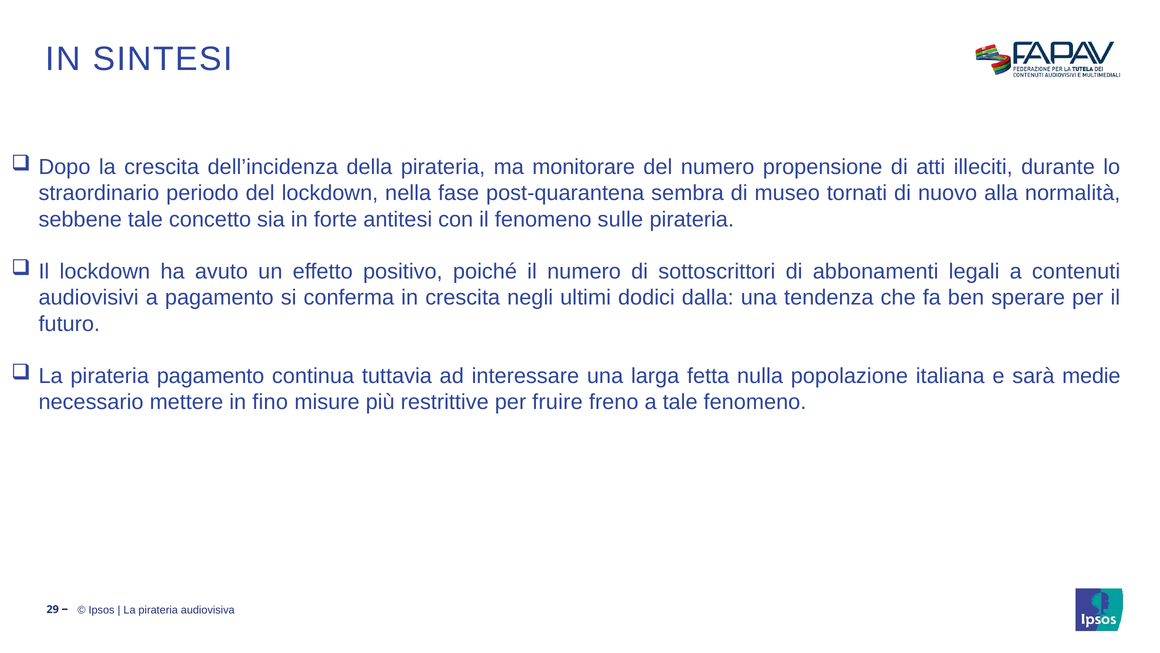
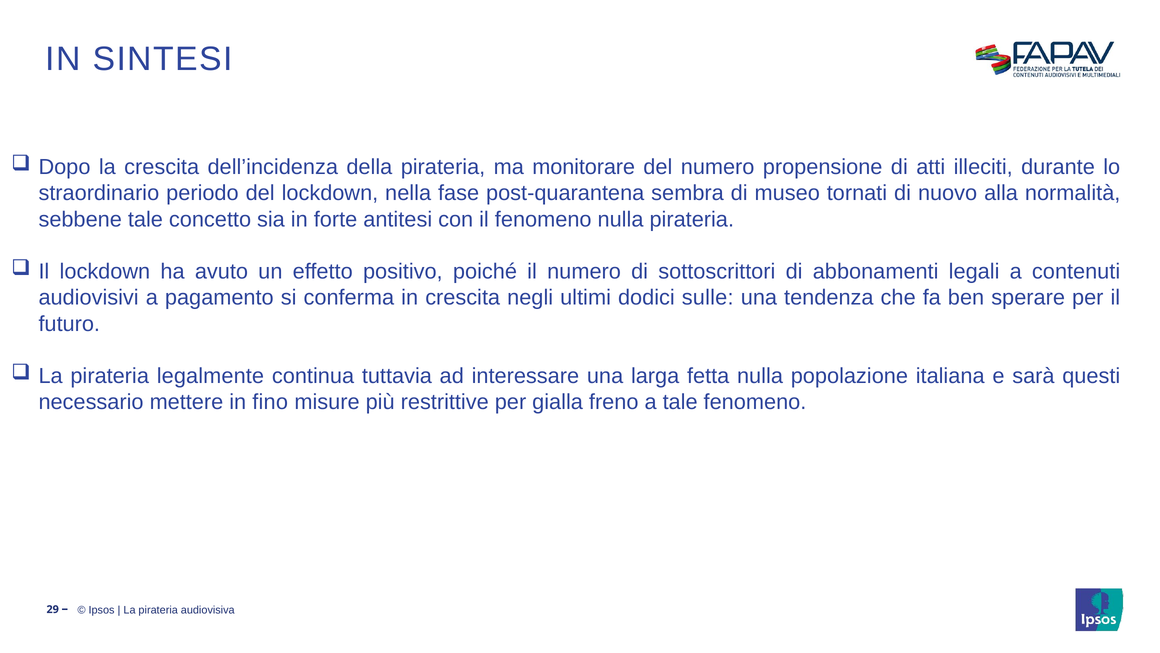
fenomeno sulle: sulle -> nulla (621, 219)
dalla: dalla -> sulle (708, 298)
pirateria pagamento: pagamento -> legalmente (210, 376)
medie: medie -> questi (1091, 376)
fruire: fruire -> gialla (558, 402)
